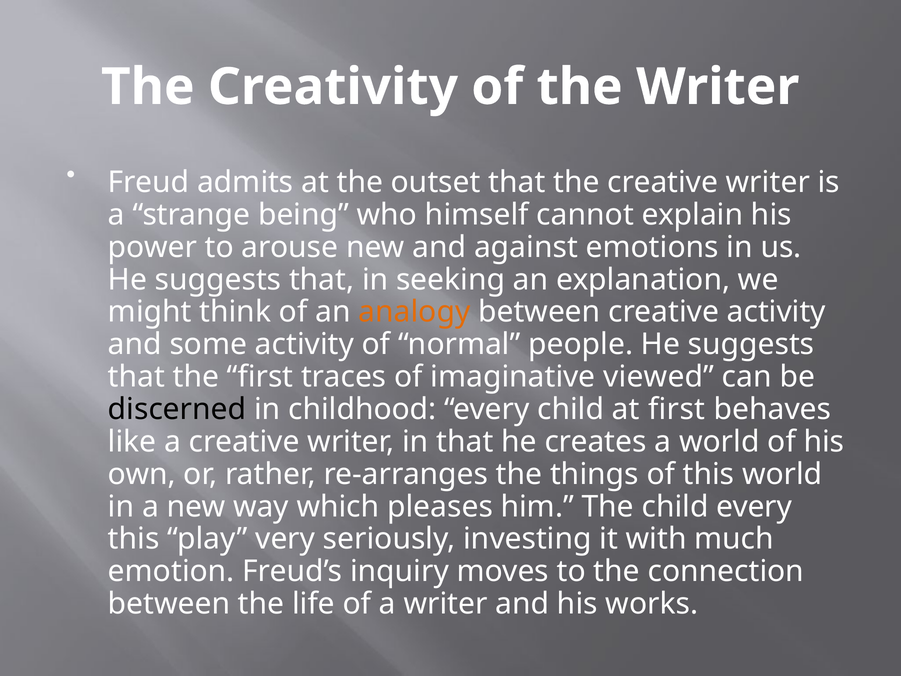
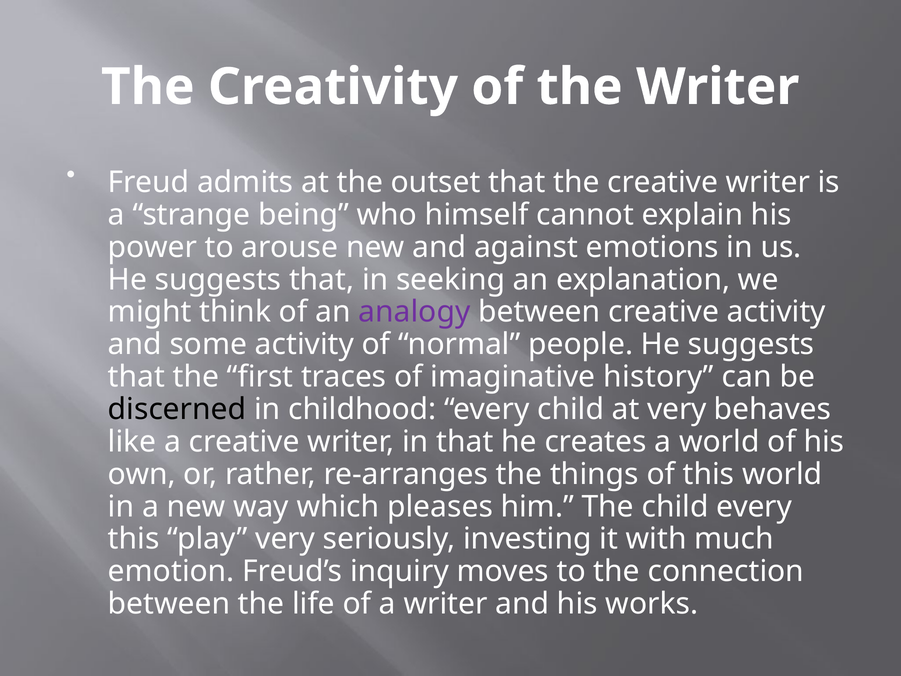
analogy colour: orange -> purple (414, 312)
viewed: viewed -> history (659, 377)
at first: first -> very (677, 409)
